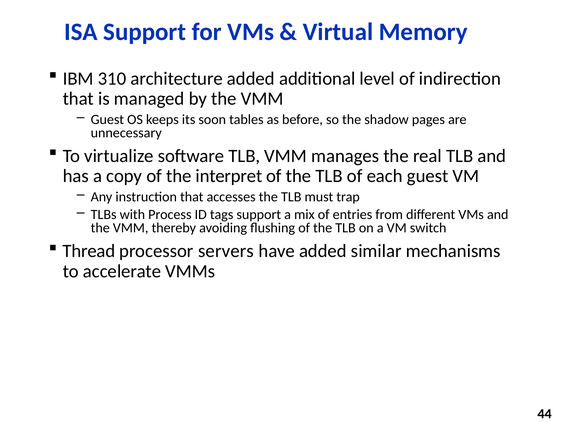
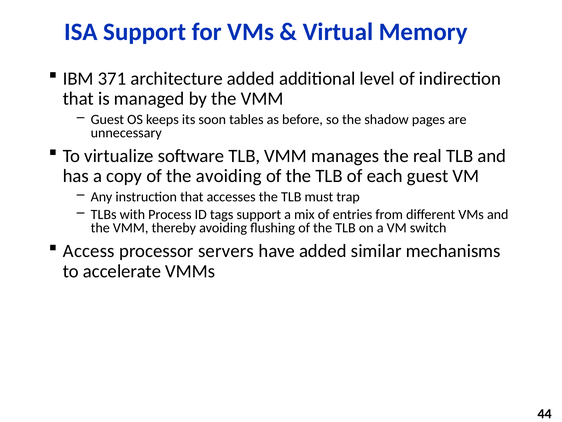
310: 310 -> 371 (112, 78)
the interpret: interpret -> avoiding (229, 176)
Thread: Thread -> Access (89, 251)
